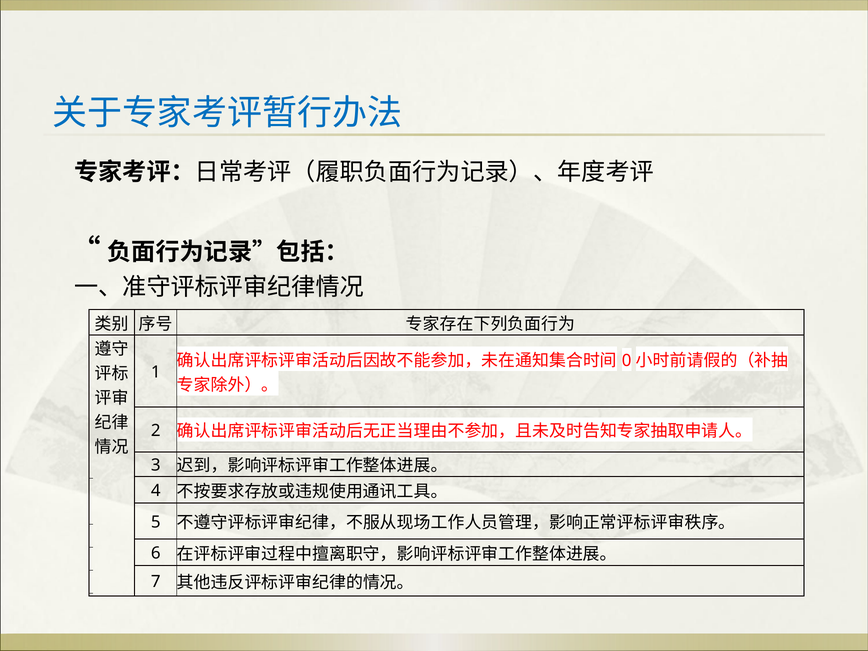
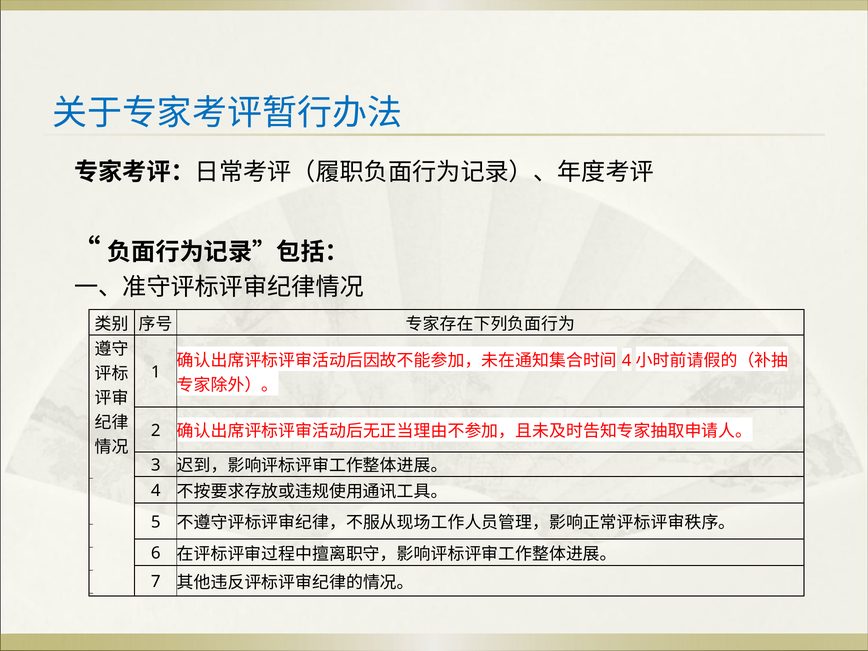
0: 0 -> 4 (627, 361)
